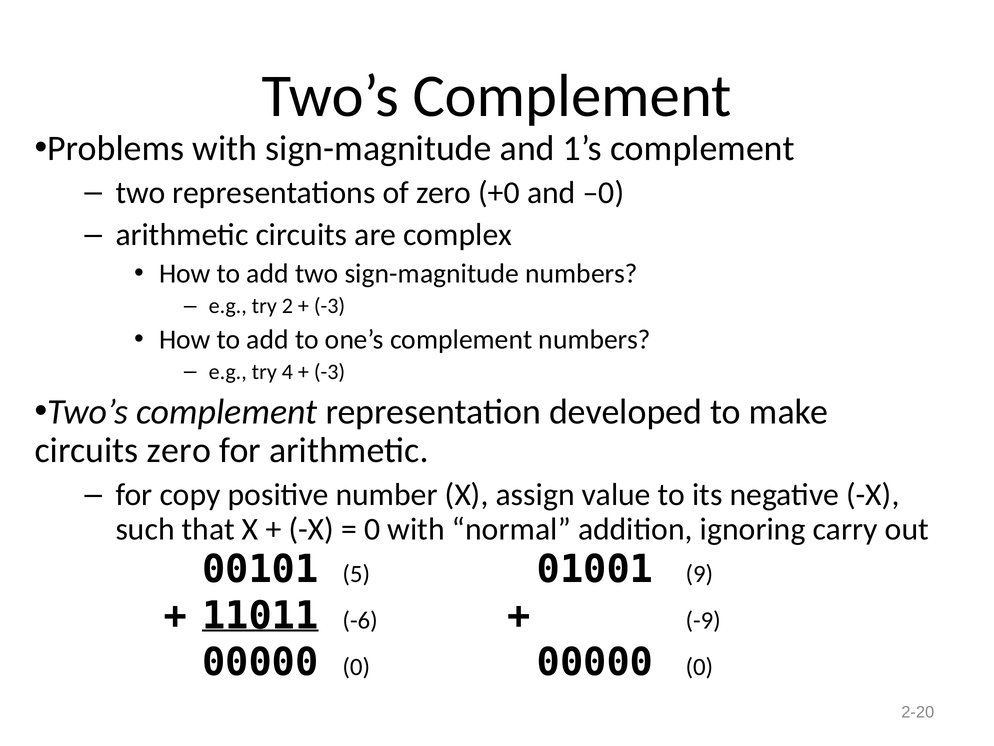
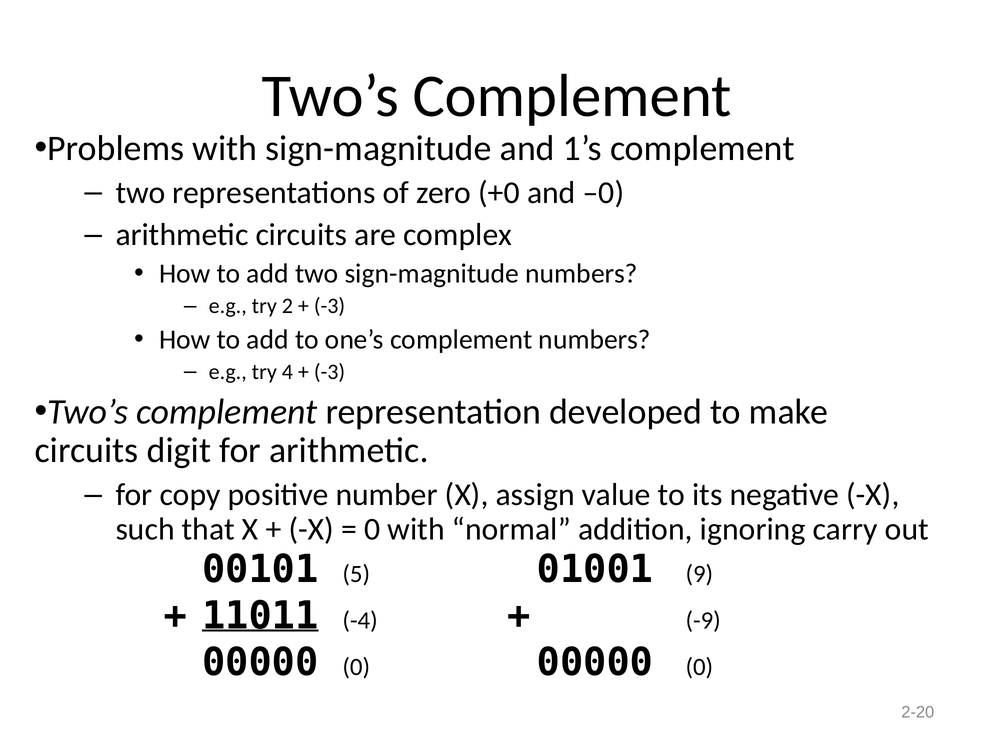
circuits zero: zero -> digit (179, 450)
-6: -6 -> -4 (360, 620)
